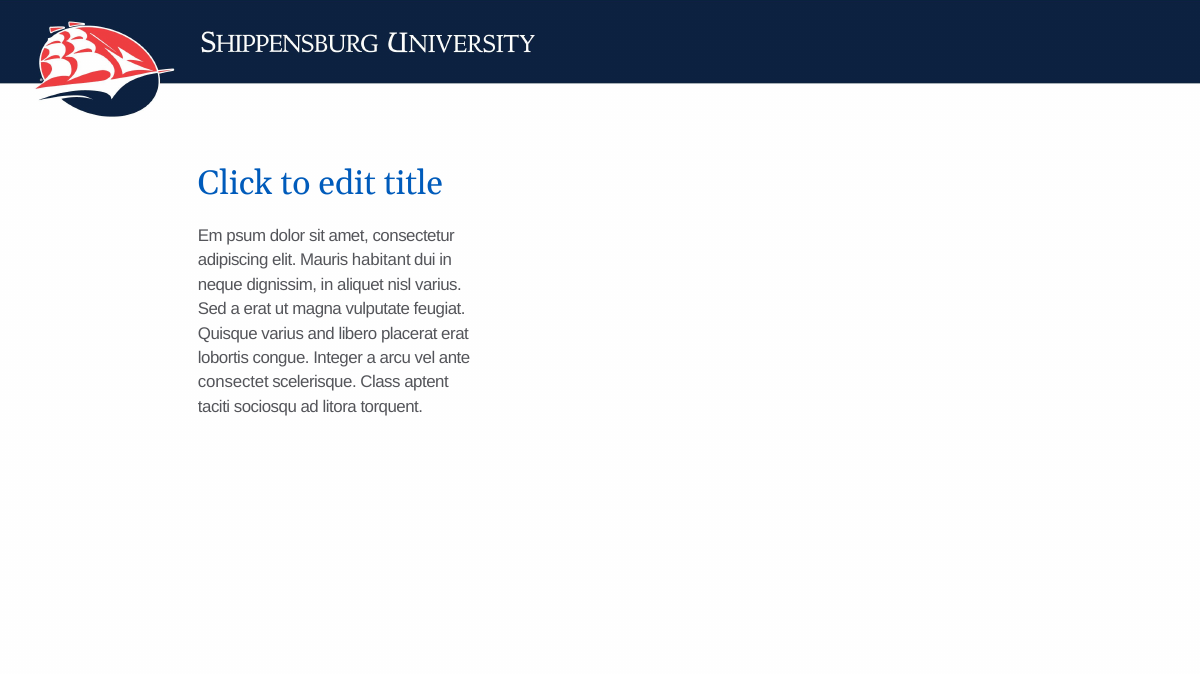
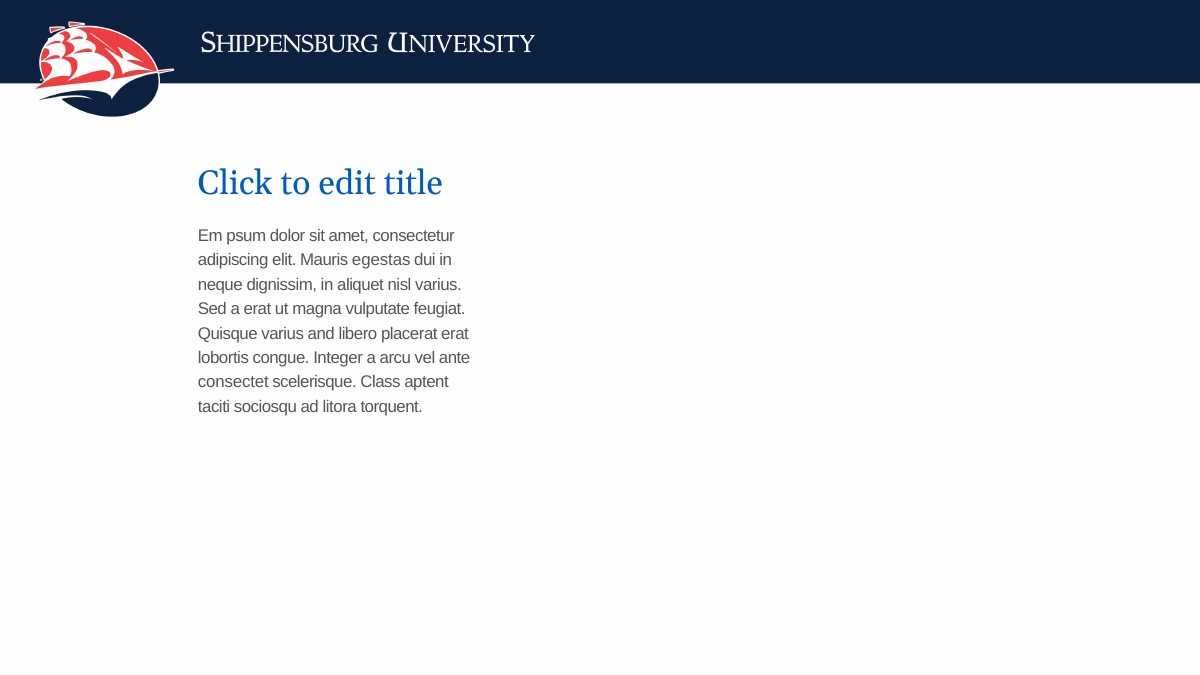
habitant: habitant -> egestas (381, 260)
